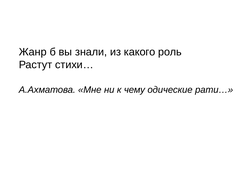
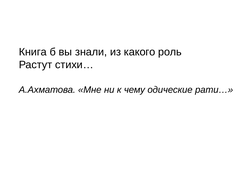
Жанр: Жанр -> Книга (33, 52)
